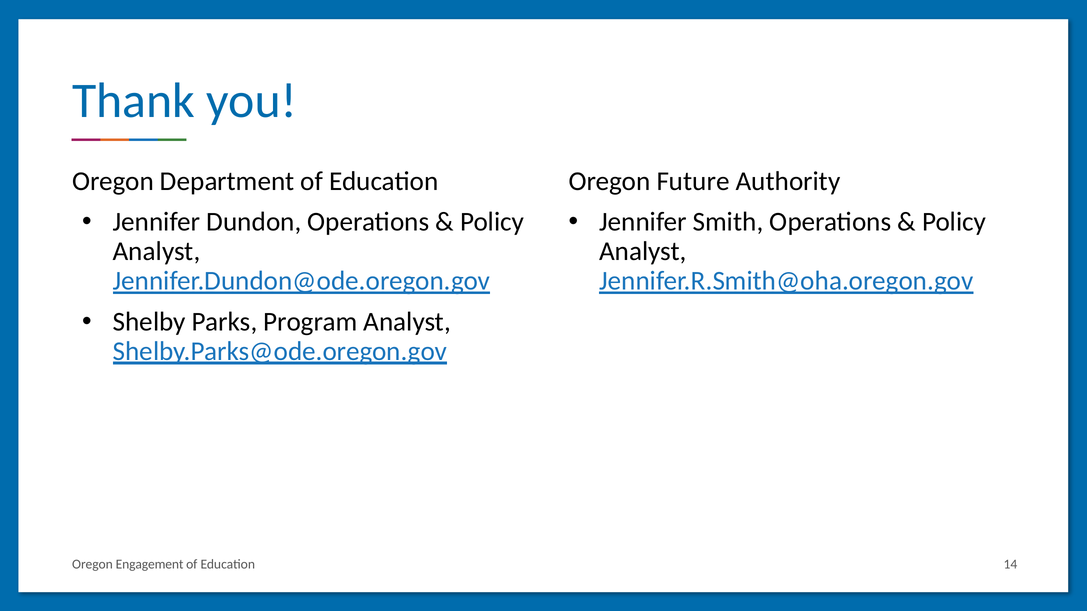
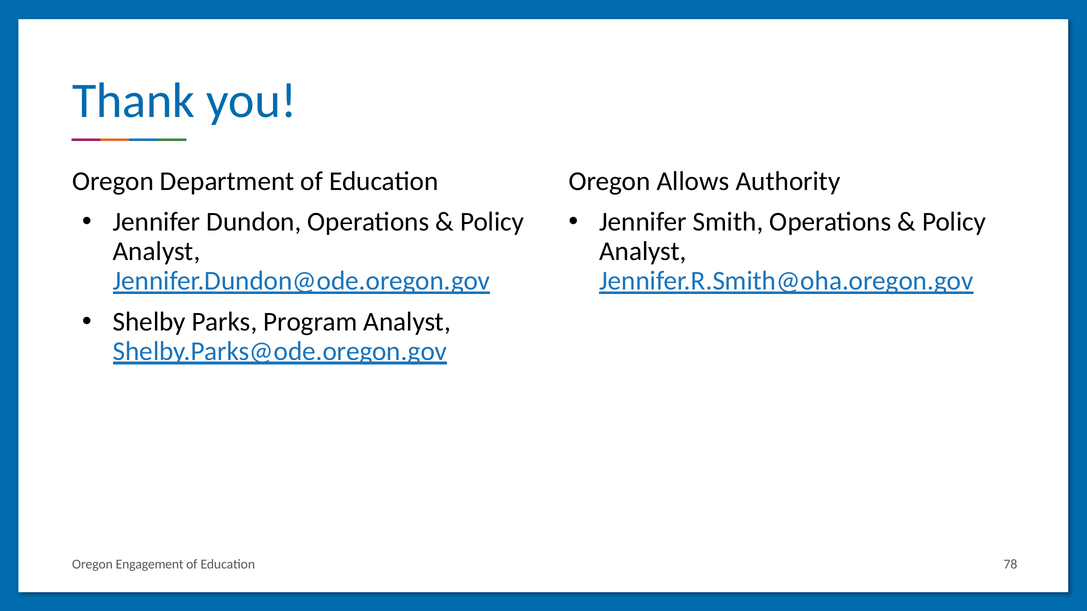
Future: Future -> Allows (693, 181)
14: 14 -> 78 (1010, 564)
